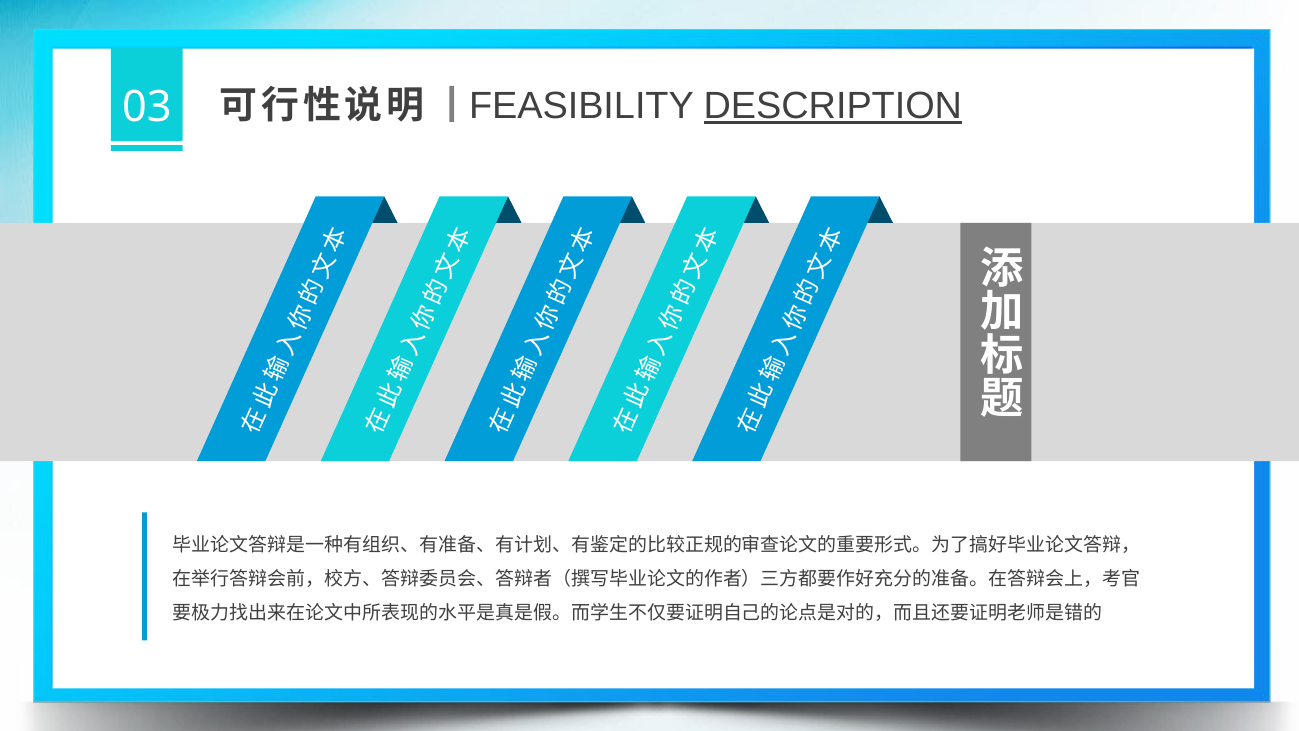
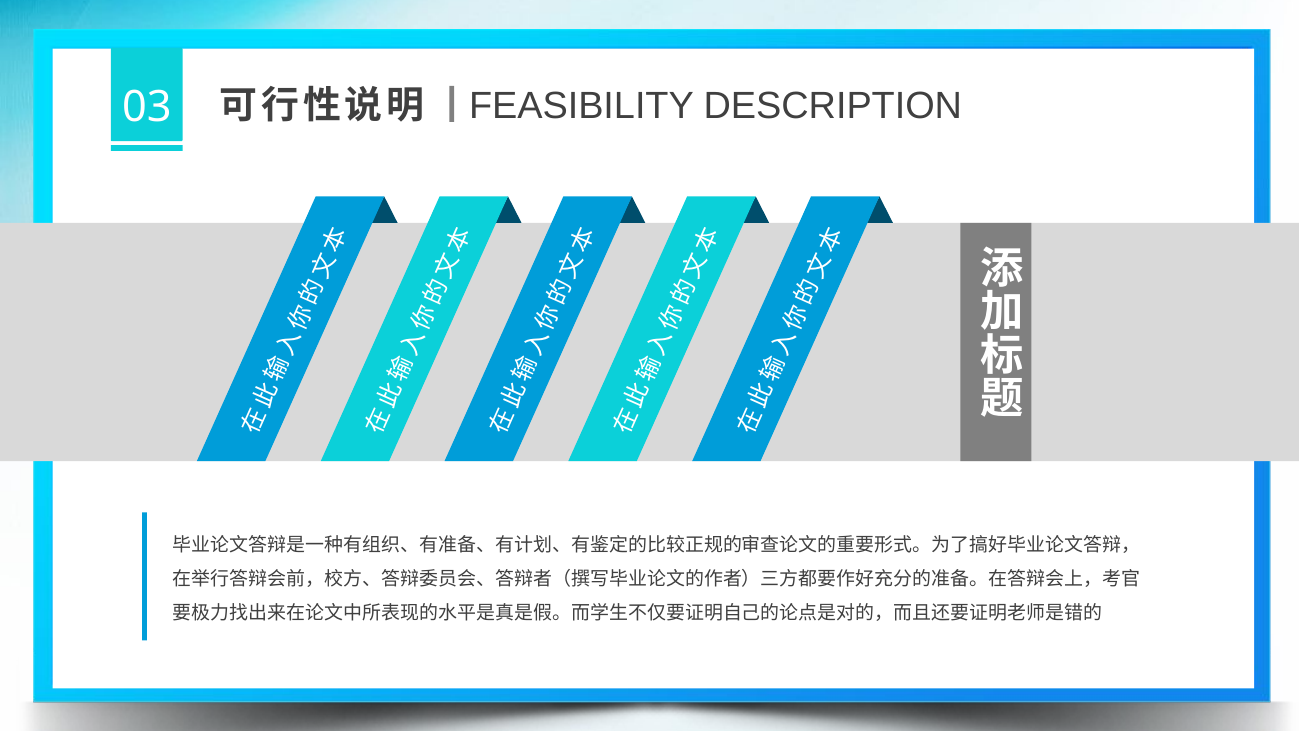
DESCRIPTION underline: present -> none (833, 106)
